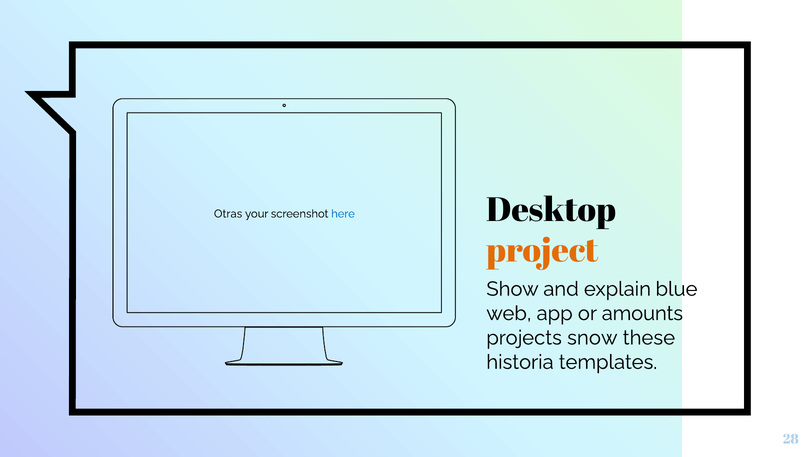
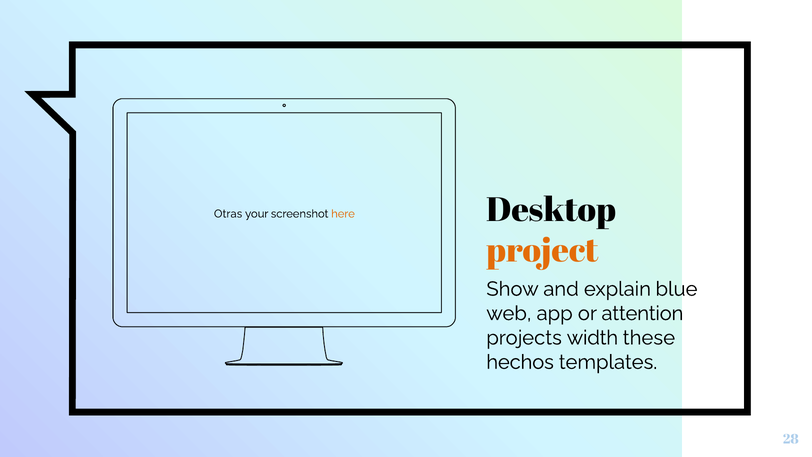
here colour: blue -> orange (343, 214)
amounts: amounts -> attention (642, 313)
snow: snow -> width (592, 338)
historia: historia -> hechos (520, 362)
